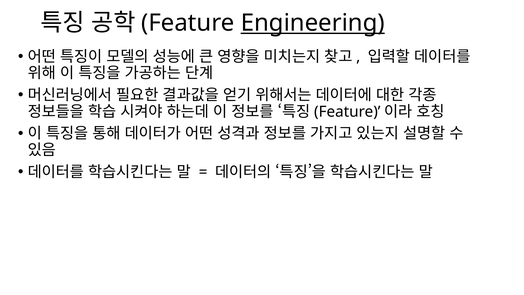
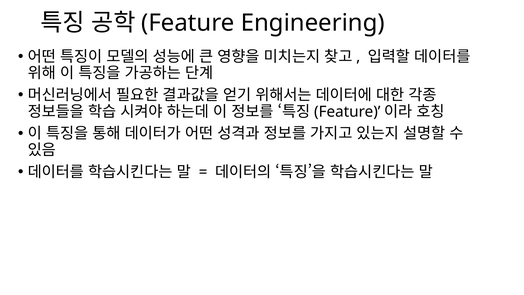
Engineering underline: present -> none (313, 23)
